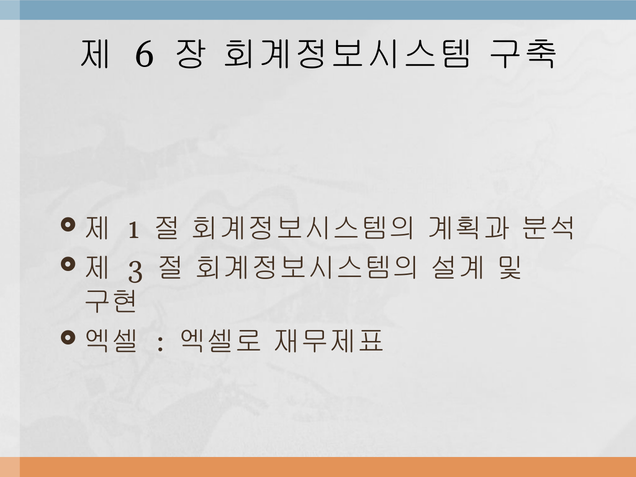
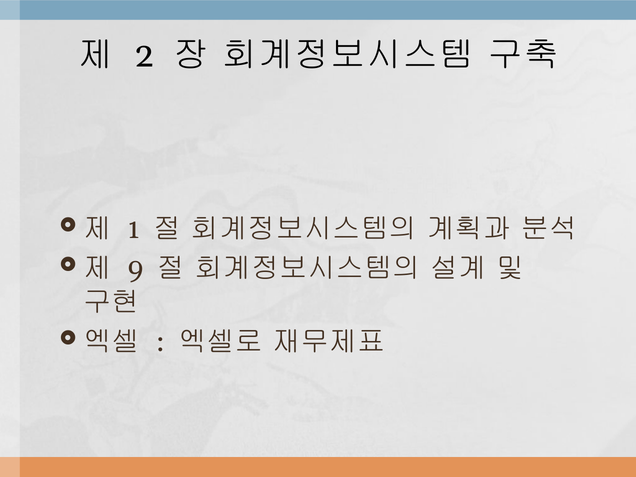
6: 6 -> 2 (145, 55)
3: 3 -> 9 (136, 268)
